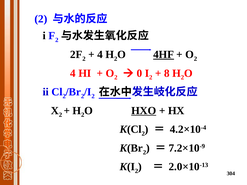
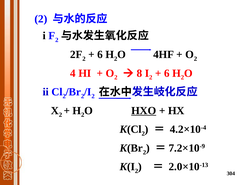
4: 4 -> 6 (100, 55)
4HF underline: present -> none (164, 55)
0: 0 -> 8 (139, 73)
8: 8 -> 6 (167, 73)
